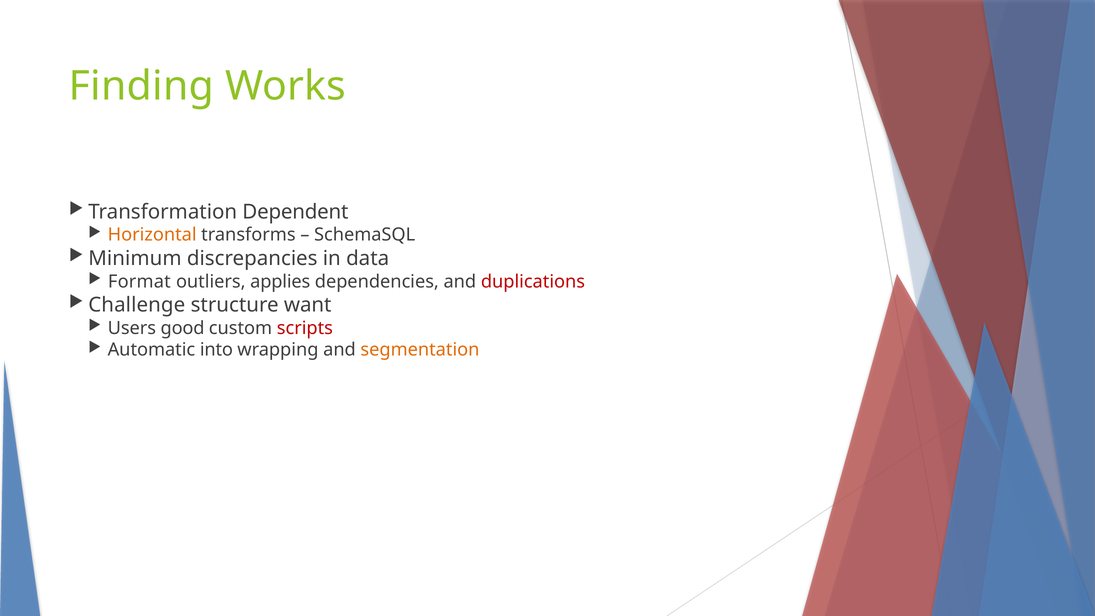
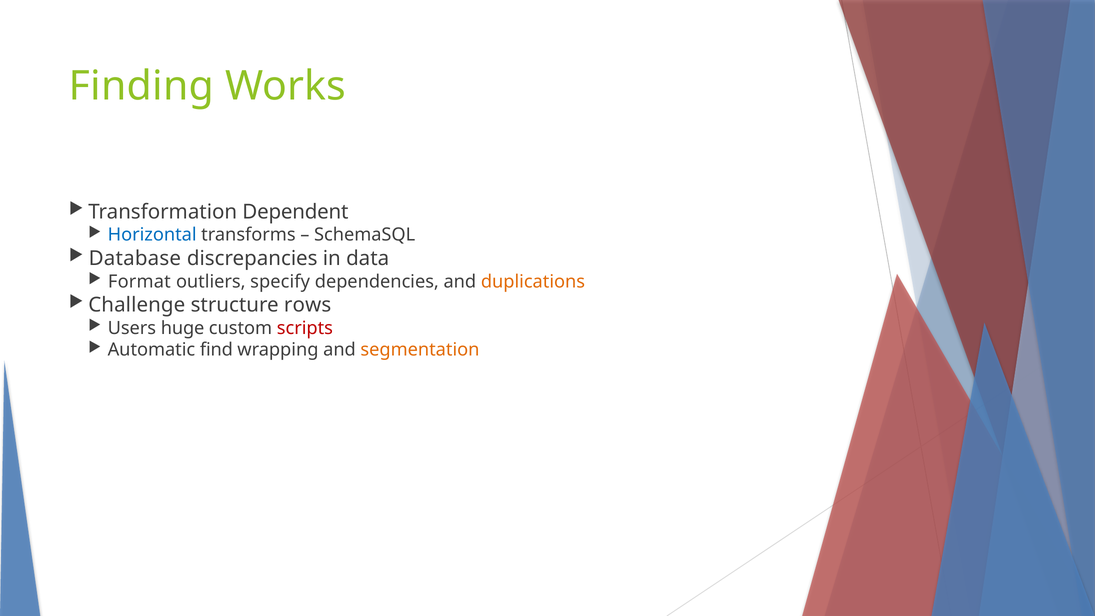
Horizontal colour: orange -> blue (152, 235)
Minimum: Minimum -> Database (135, 258)
applies: applies -> specify (280, 281)
duplications colour: red -> orange (533, 281)
want: want -> rows (308, 305)
good: good -> huge (183, 328)
into: into -> find (216, 350)
